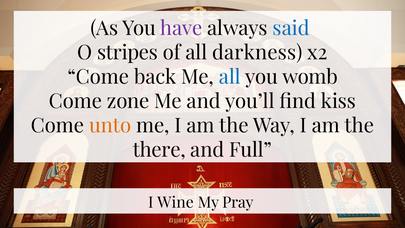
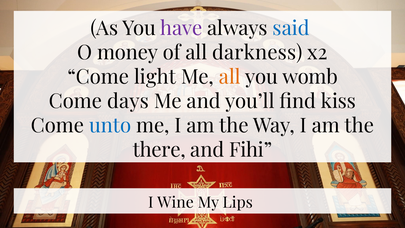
stripes: stripes -> money (128, 53)
back: back -> light (155, 77)
all colour: blue -> orange (230, 77)
zone: zone -> days (128, 101)
unto colour: orange -> blue (110, 126)
Full: Full -> Fihi (251, 150)
Pray: Pray -> Lips (238, 203)
